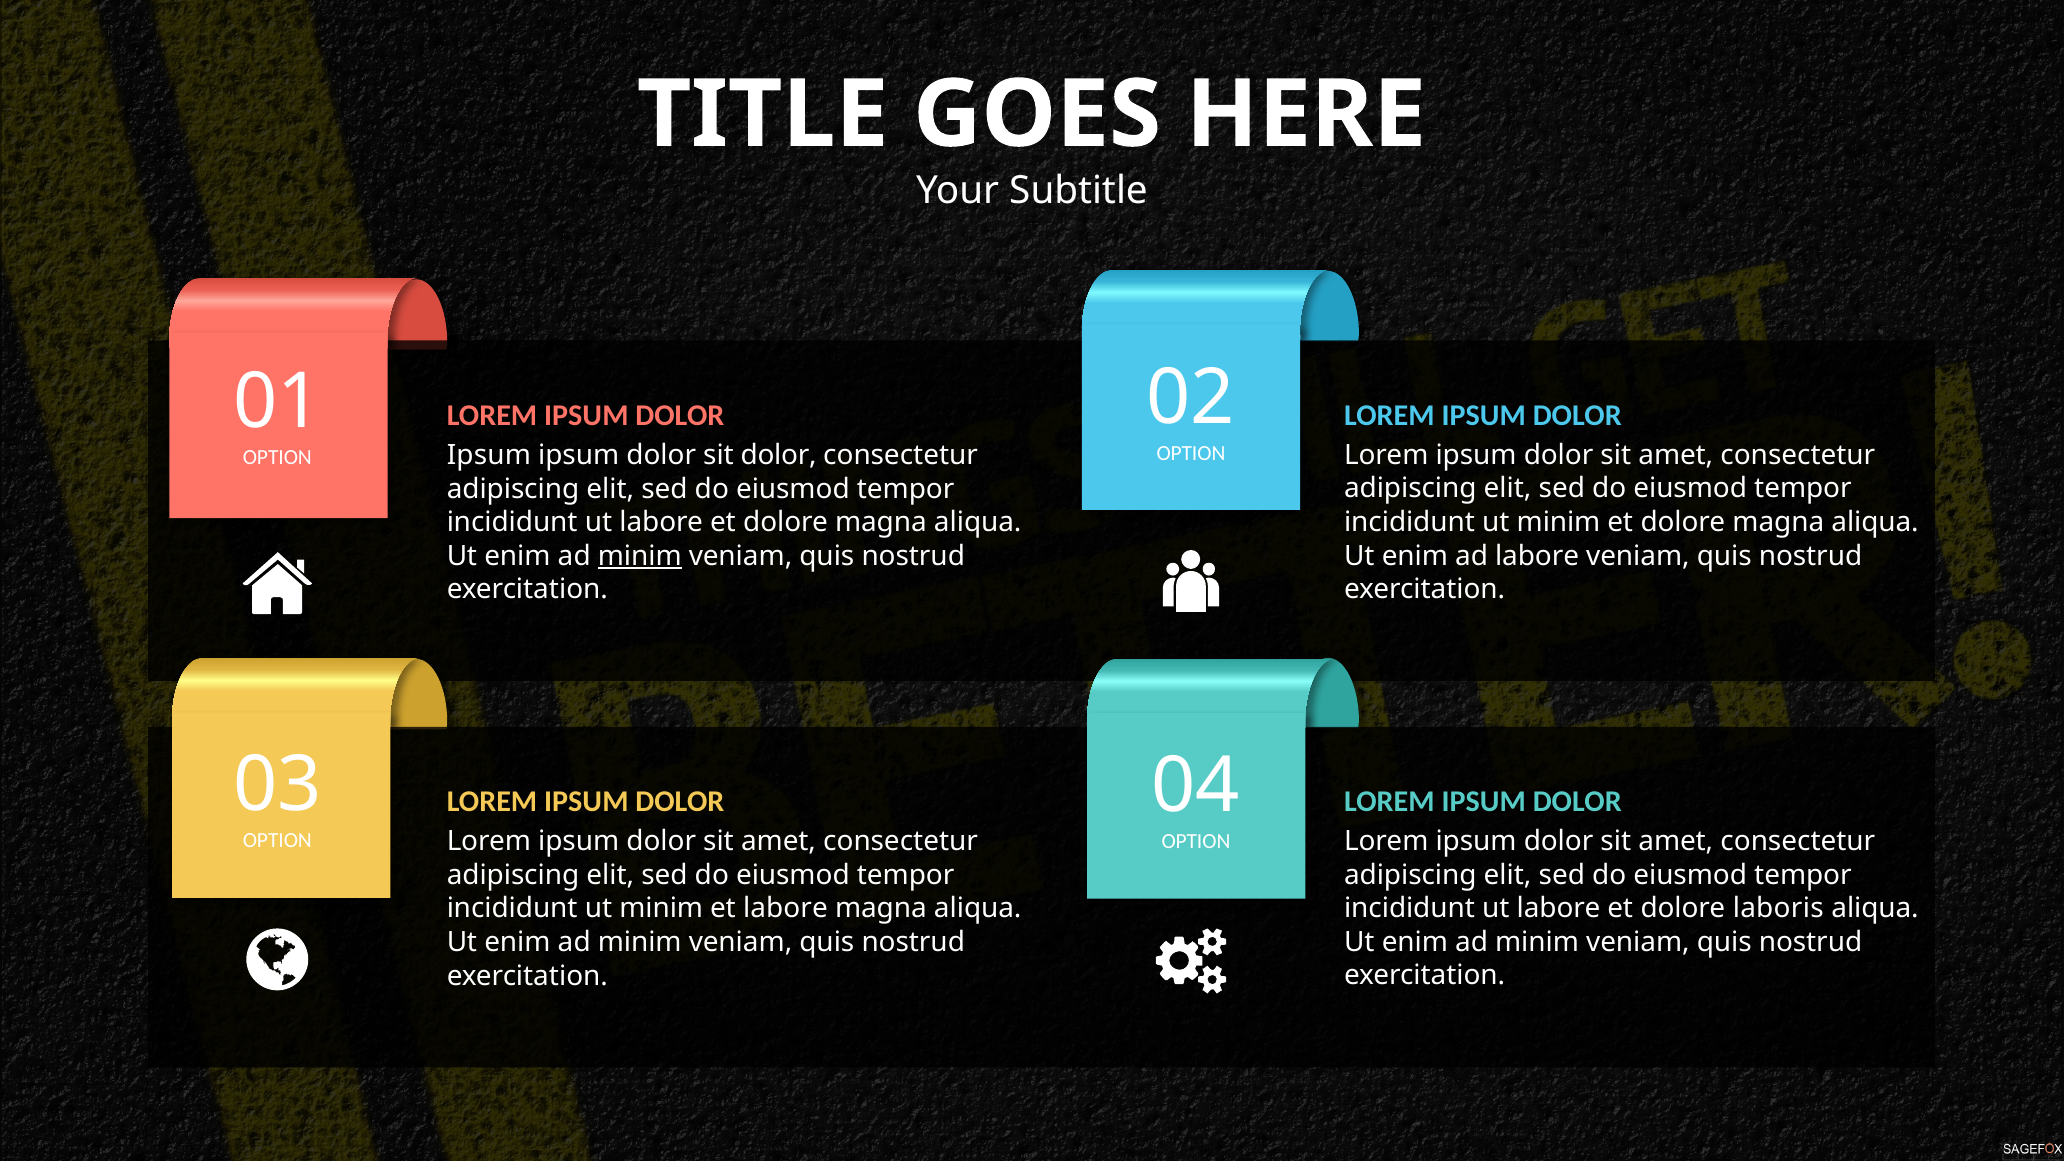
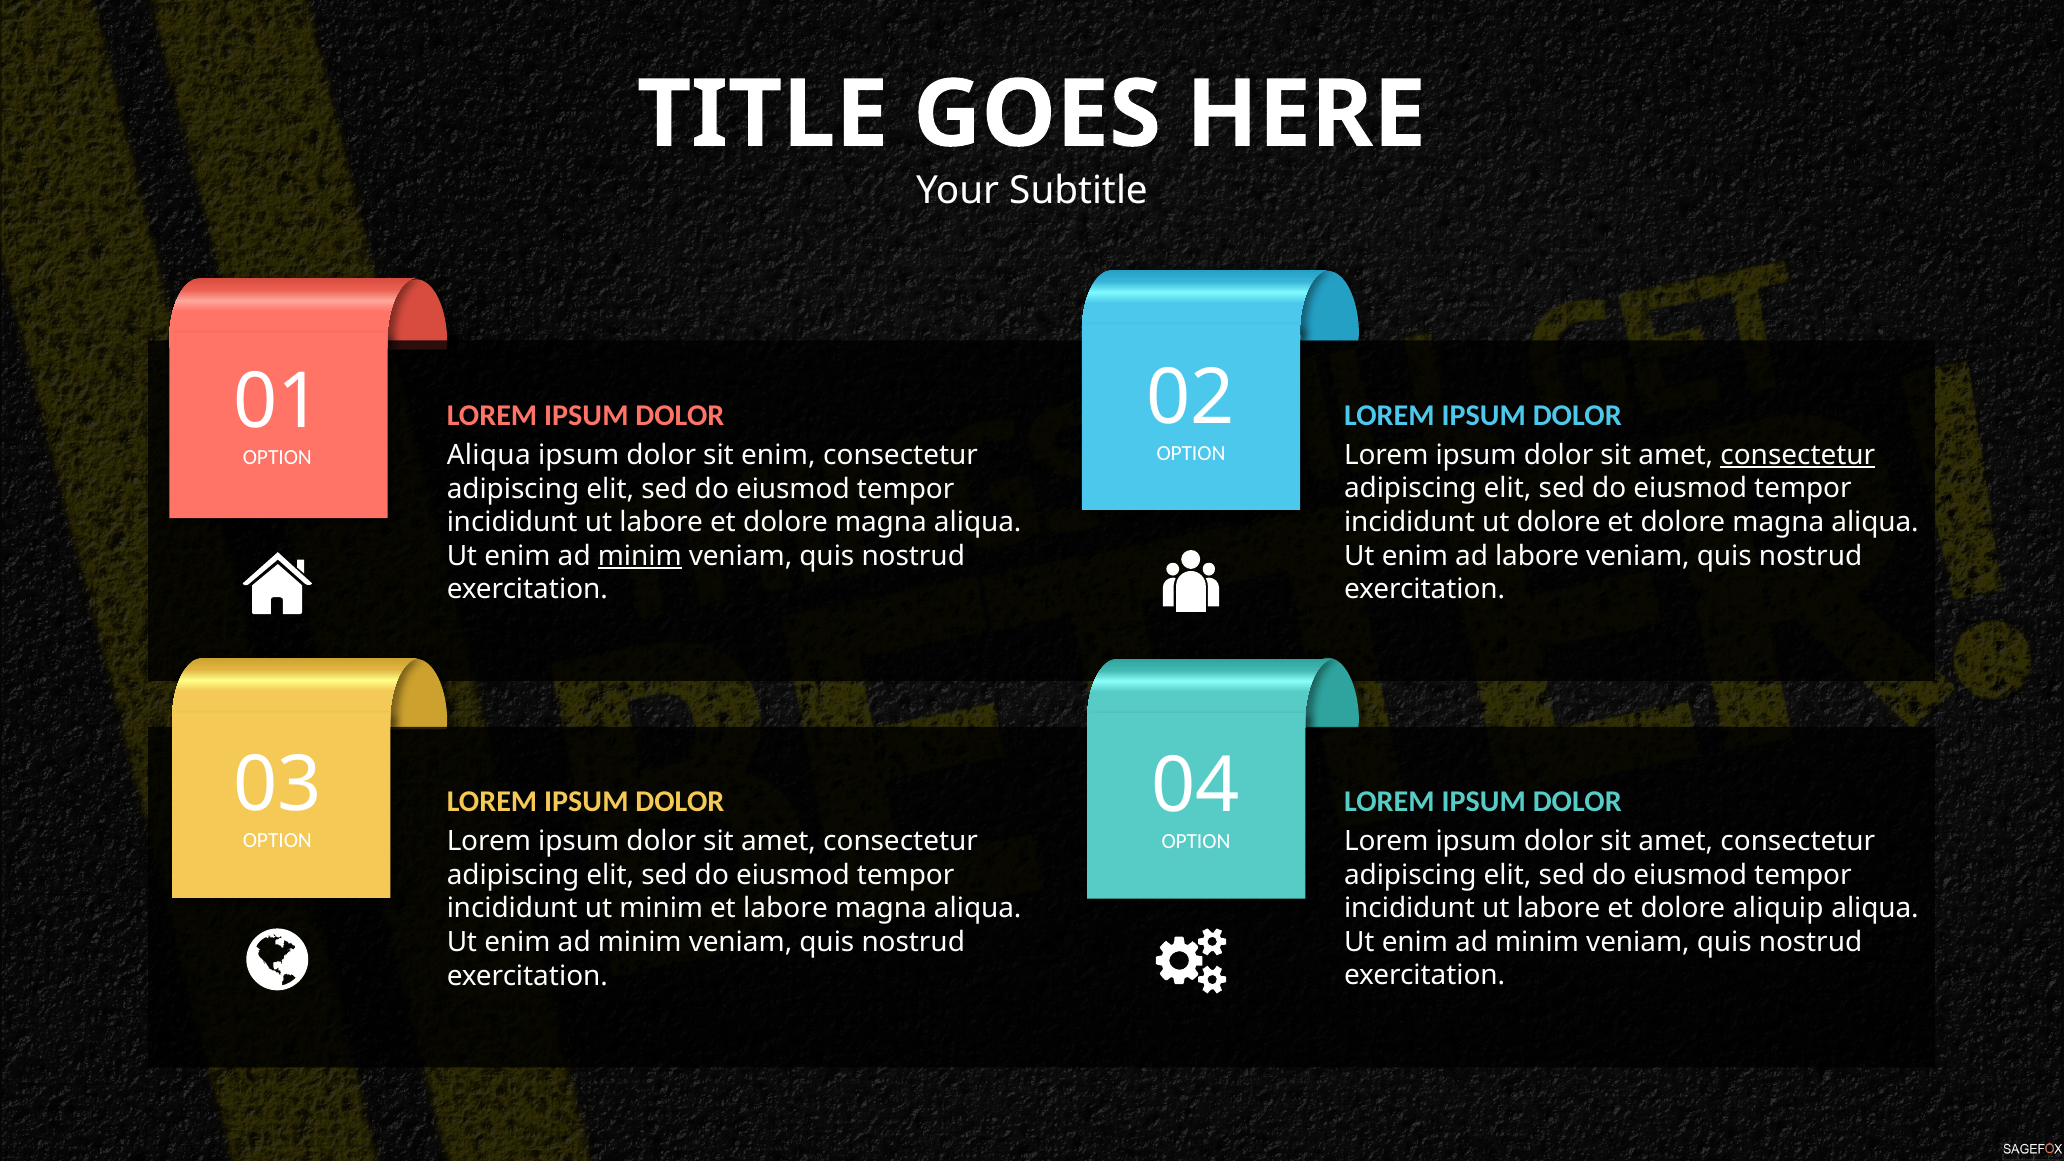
consectetur underline: none -> present (1798, 455)
Ipsum: Ipsum -> Aliqua (489, 455)
sit dolor: dolor -> enim (778, 455)
minim: minim -> dolore (1559, 522)
laboris: laboris -> aliquip (1778, 909)
